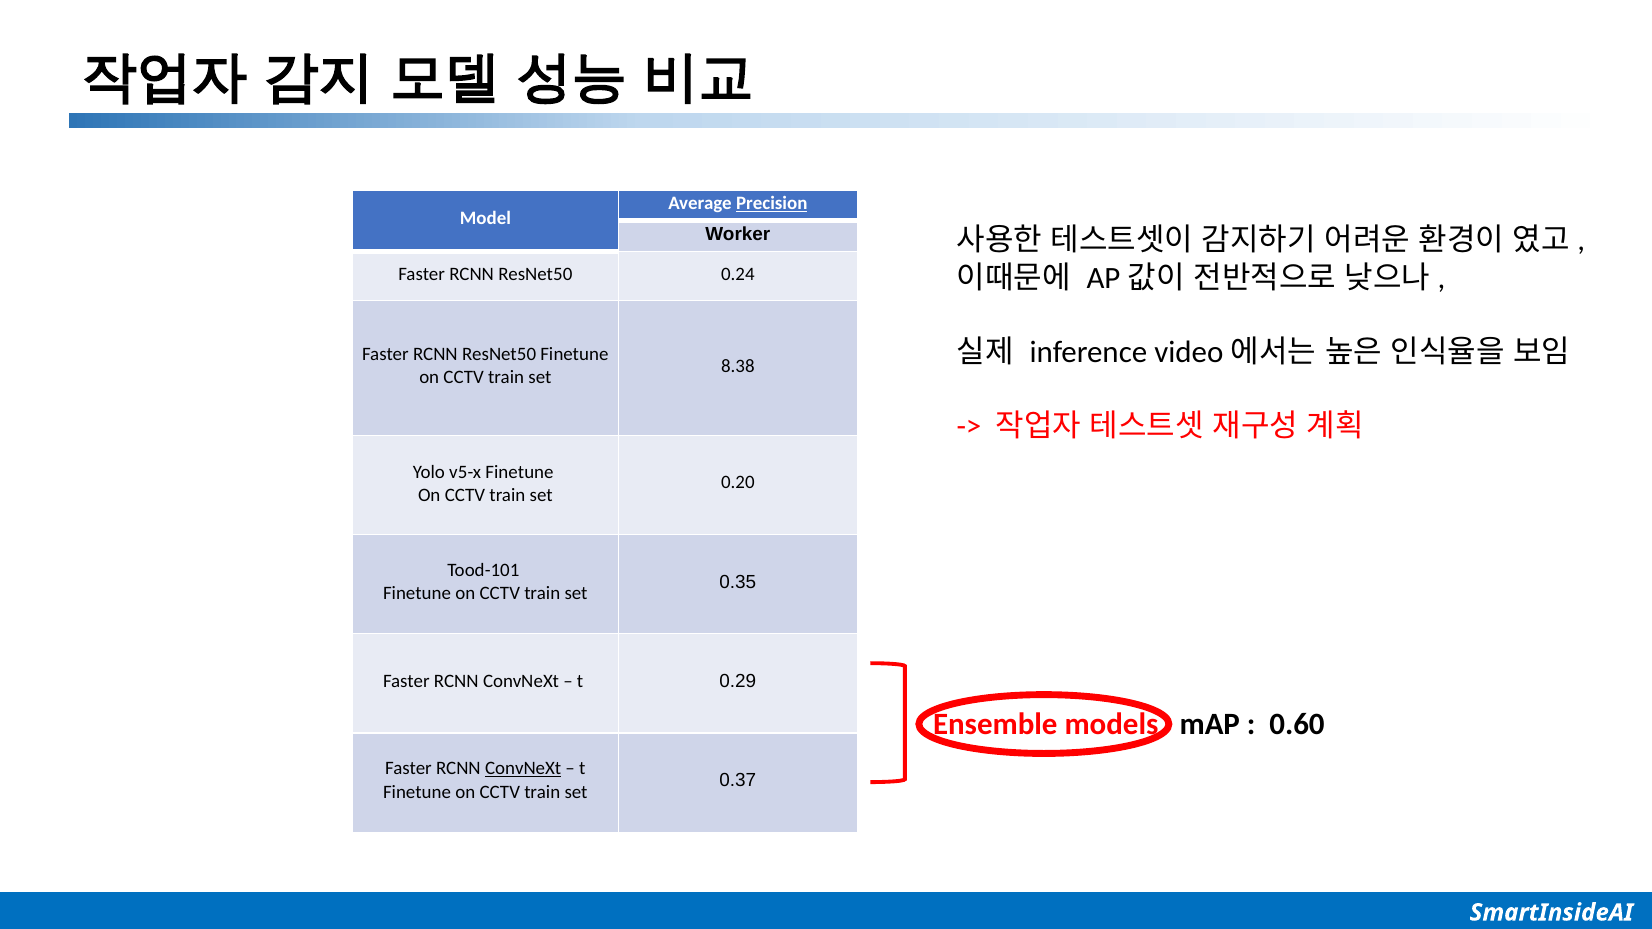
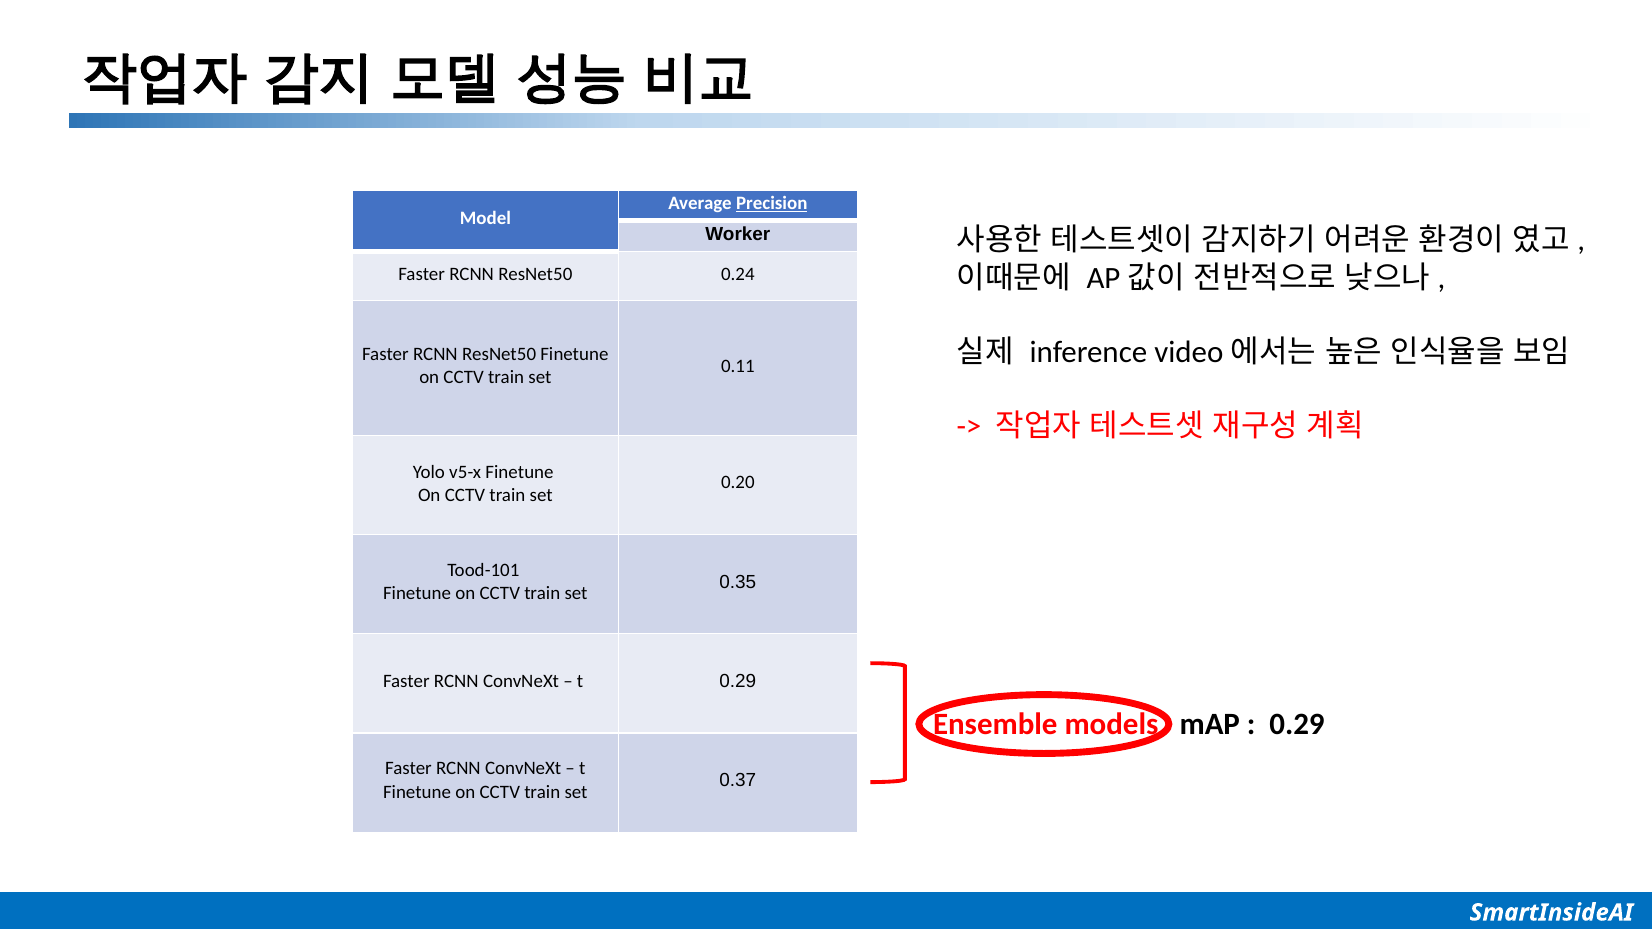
8.38: 8.38 -> 0.11 (738, 366)
0.60: 0.60 -> 0.29 (1297, 725)
ConvNeXt underline: present -> none (523, 769)
